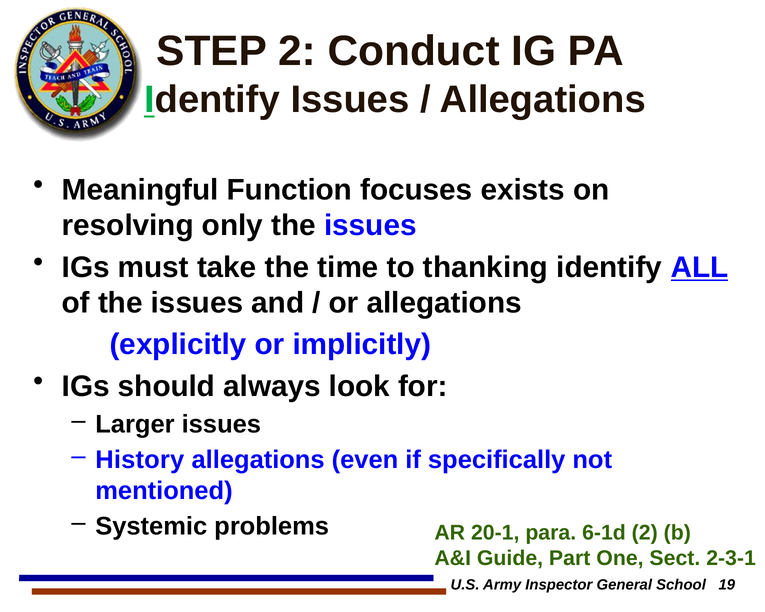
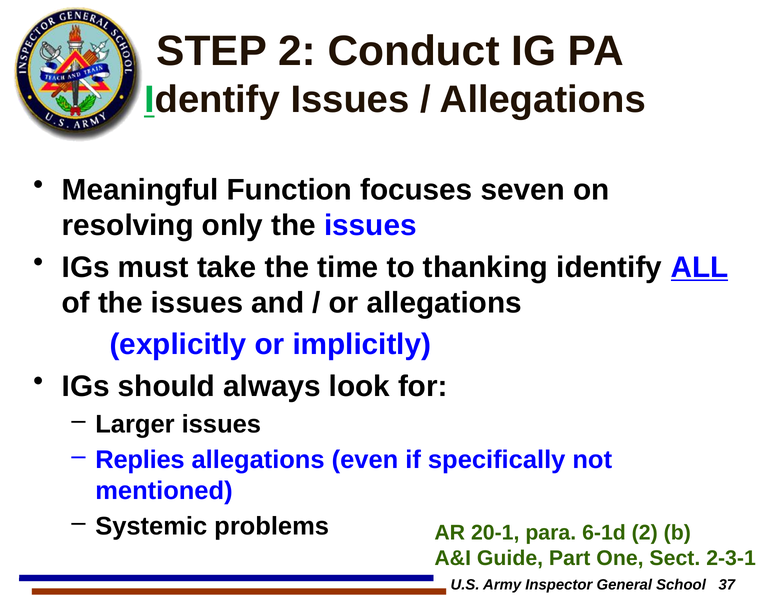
exists: exists -> seven (523, 190)
History: History -> Replies (140, 460)
19: 19 -> 37 (727, 585)
